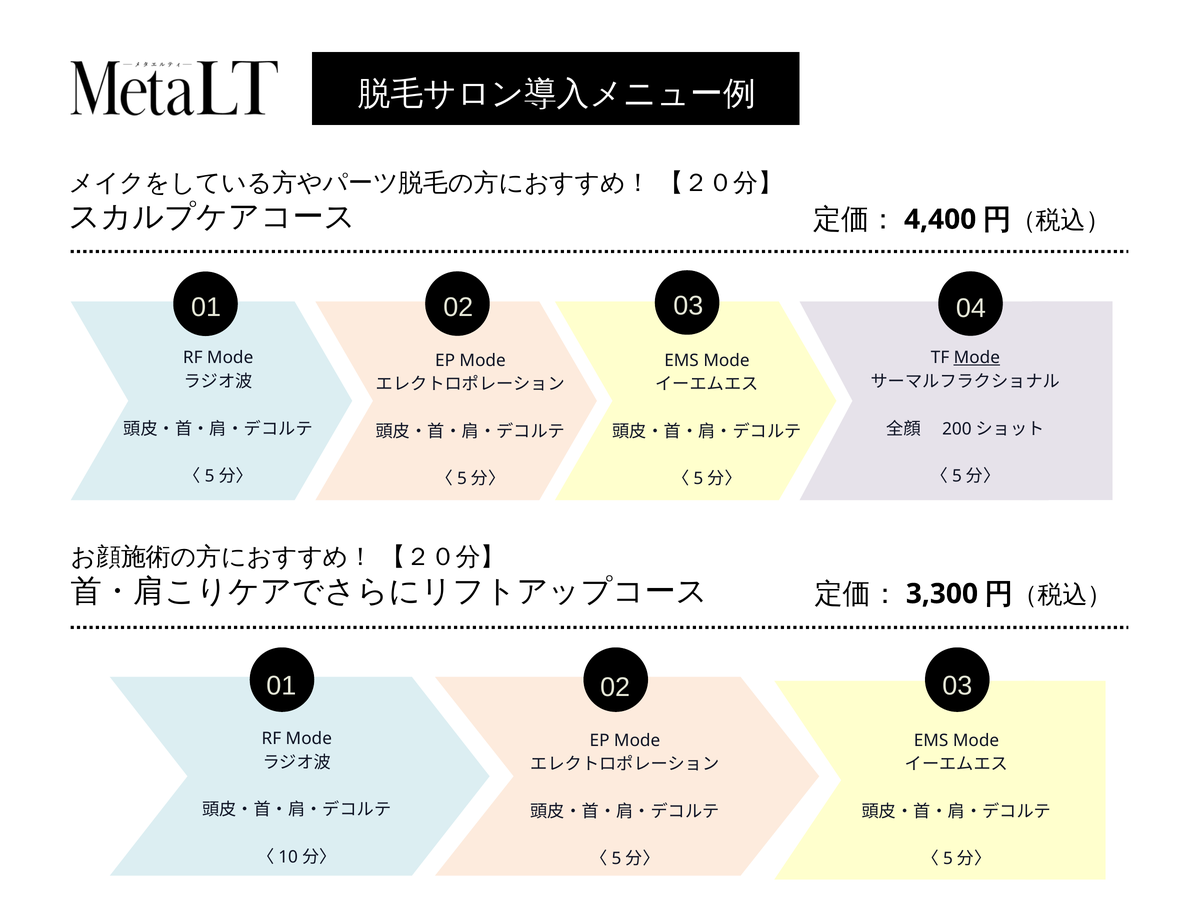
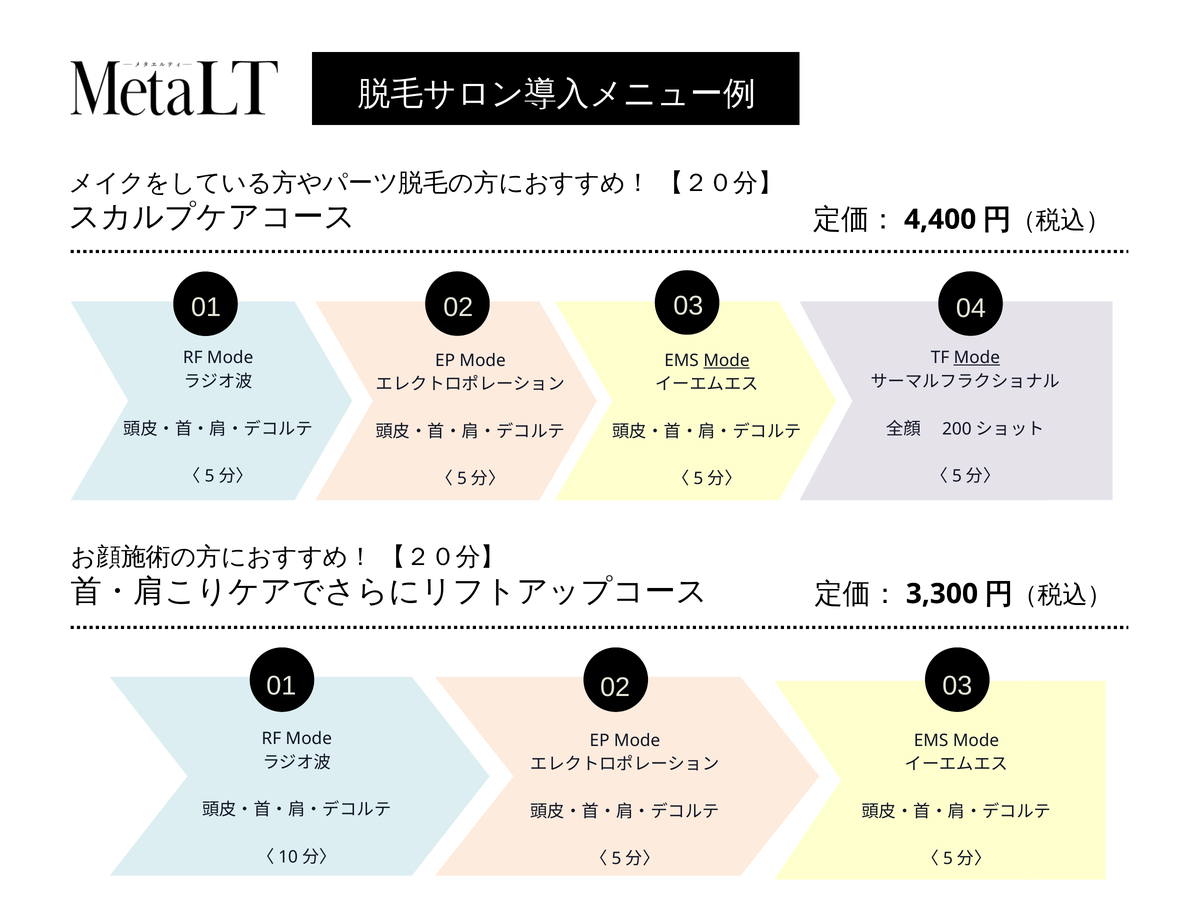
Mode underline: none -> present (726, 361)
